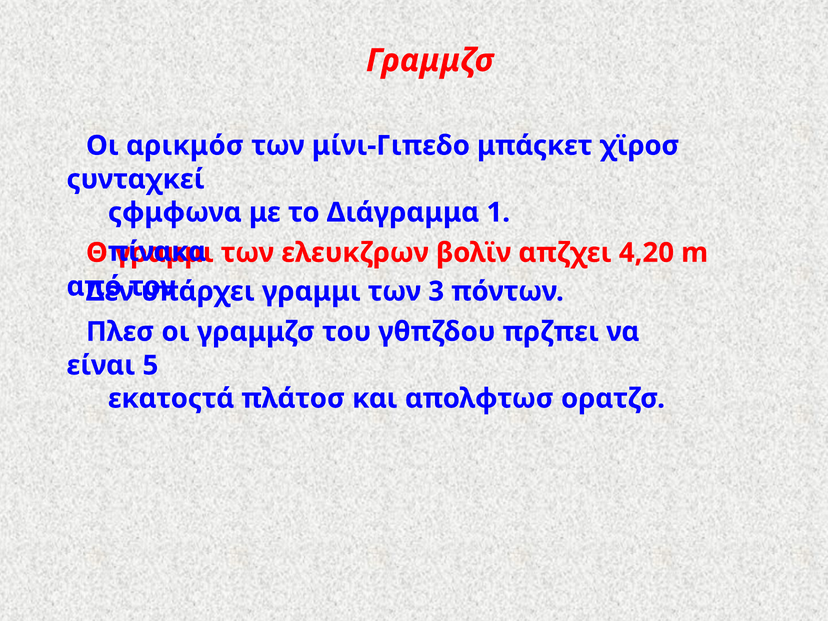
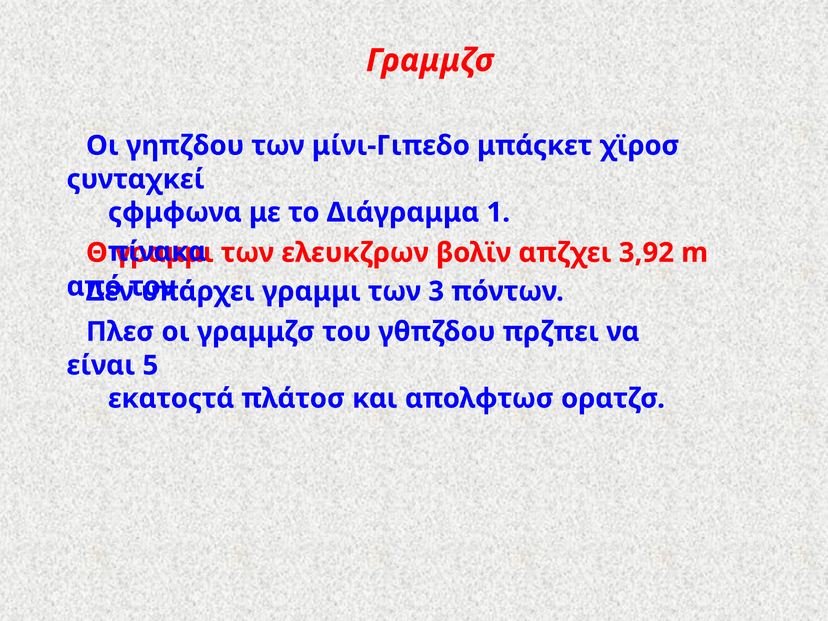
αρικμόσ: αρικμόσ -> γηπζδου (185, 146)
4,20: 4,20 -> 3,92 (646, 253)
